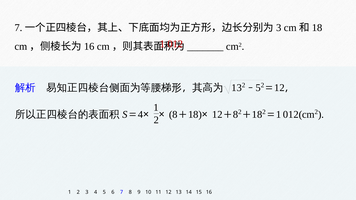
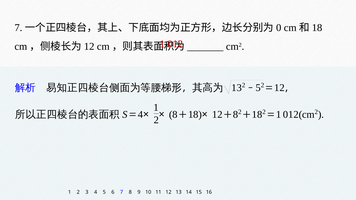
3: 3 -> 0 (279, 28)
16: 16 -> 12 (89, 47)
